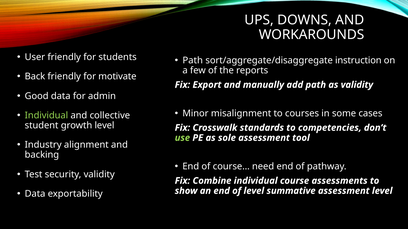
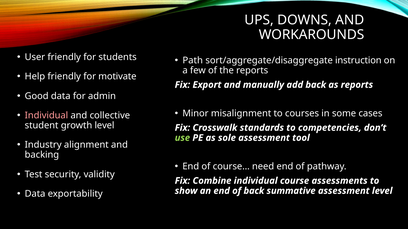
Back: Back -> Help (35, 77)
add path: path -> back (316, 85)
as validity: validity -> reports (357, 85)
Individual colour: light green -> pink (46, 116)
of level: level -> back (254, 191)
